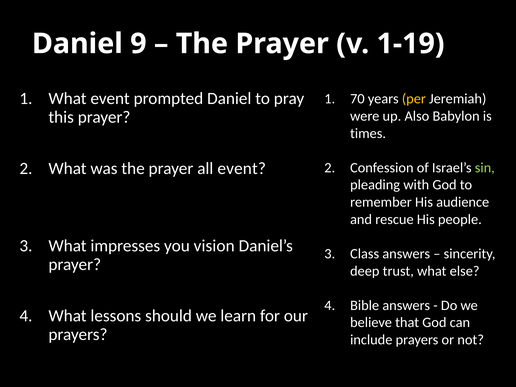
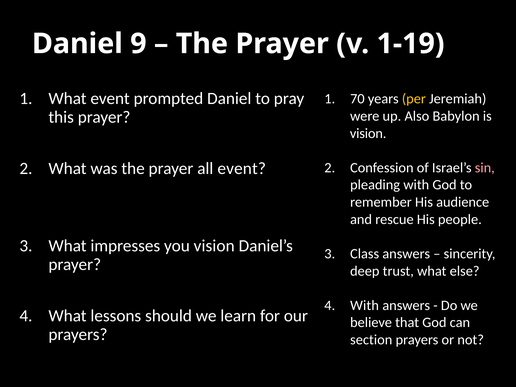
times: times -> vision (368, 133)
sin colour: light green -> pink (485, 168)
Bible: Bible -> With (365, 305)
include: include -> section (371, 340)
